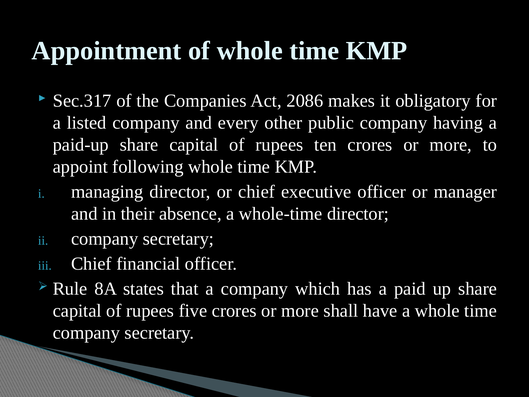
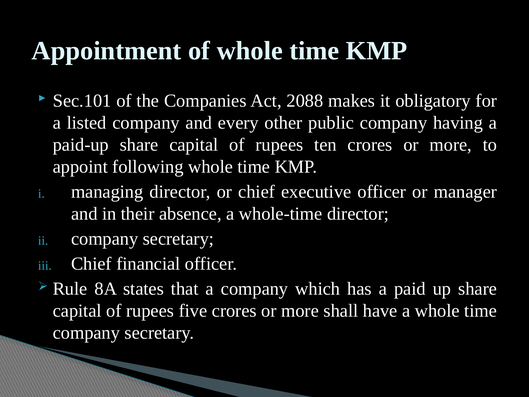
Sec.317: Sec.317 -> Sec.101 (82, 101)
2086: 2086 -> 2088 (305, 101)
